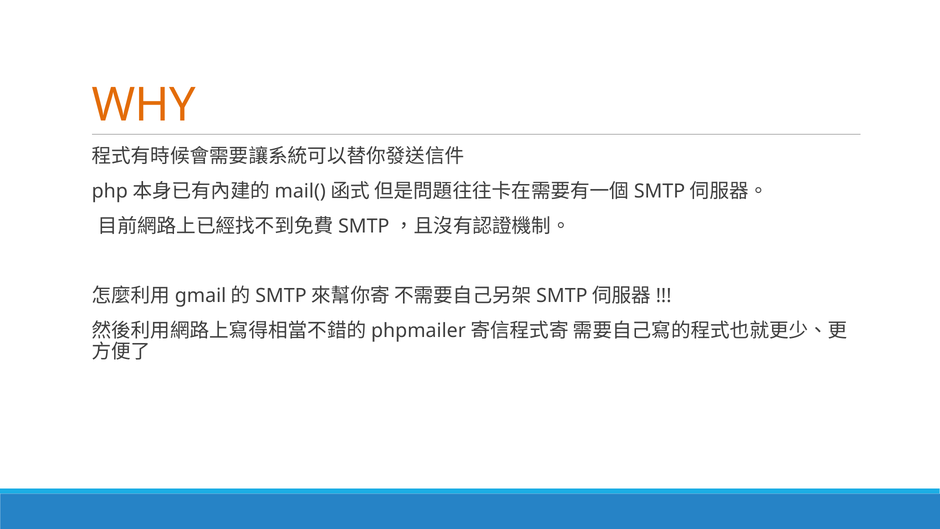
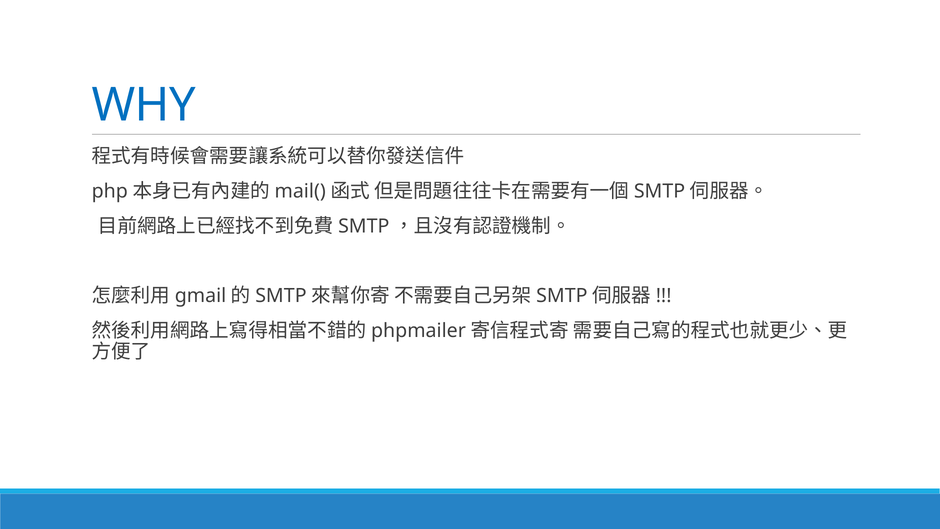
WHY colour: orange -> blue (144, 105)
